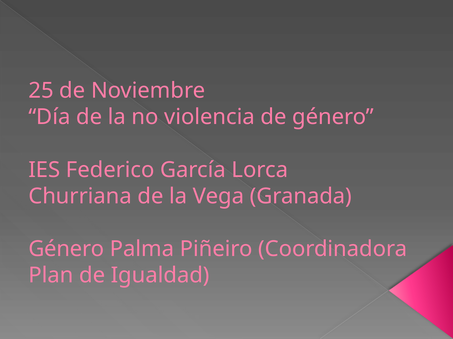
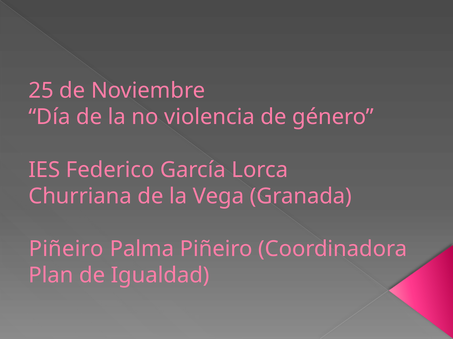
Género: Género -> Piñeiro (66, 250)
